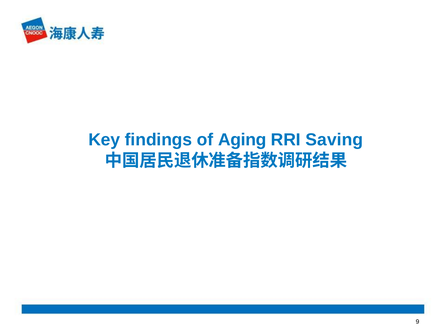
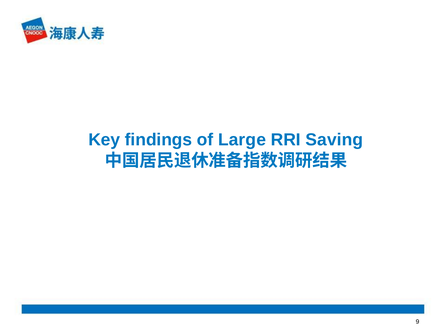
Aging: Aging -> Large (242, 140)
